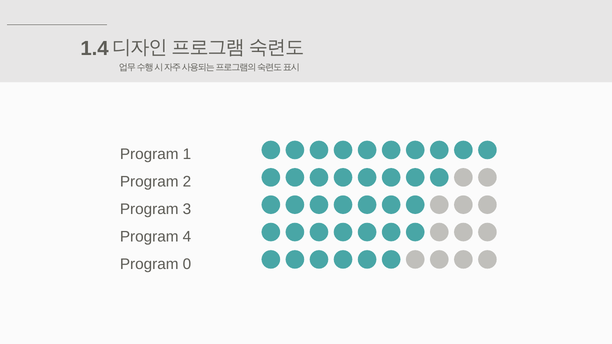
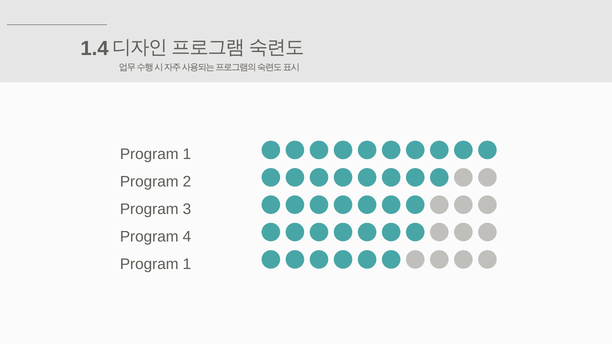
0: 0 -> 1 (187, 264)
